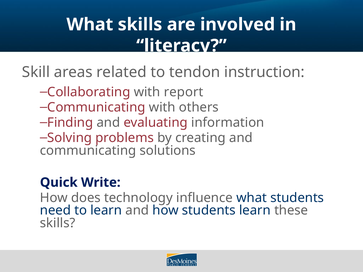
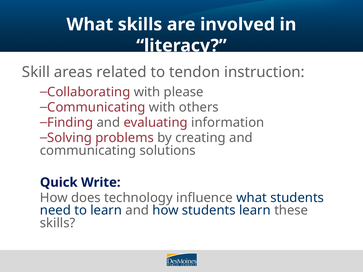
report: report -> please (184, 92)
